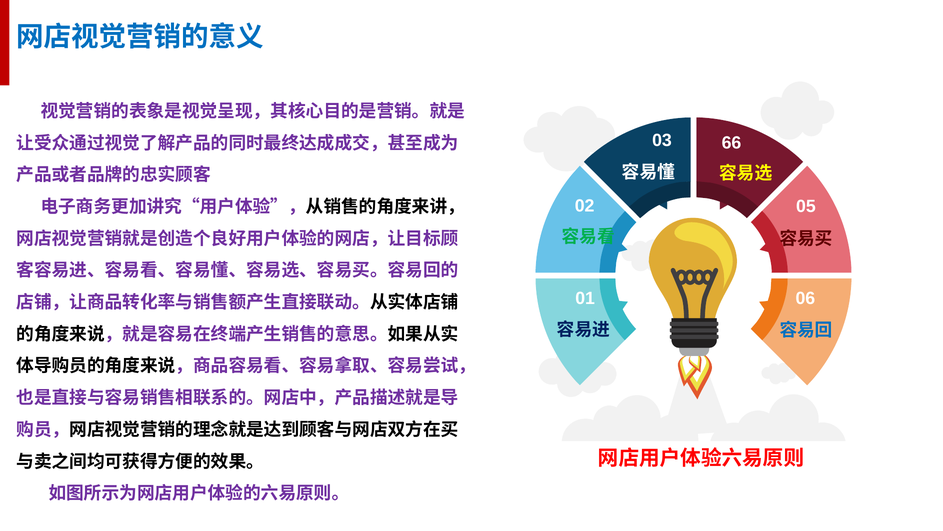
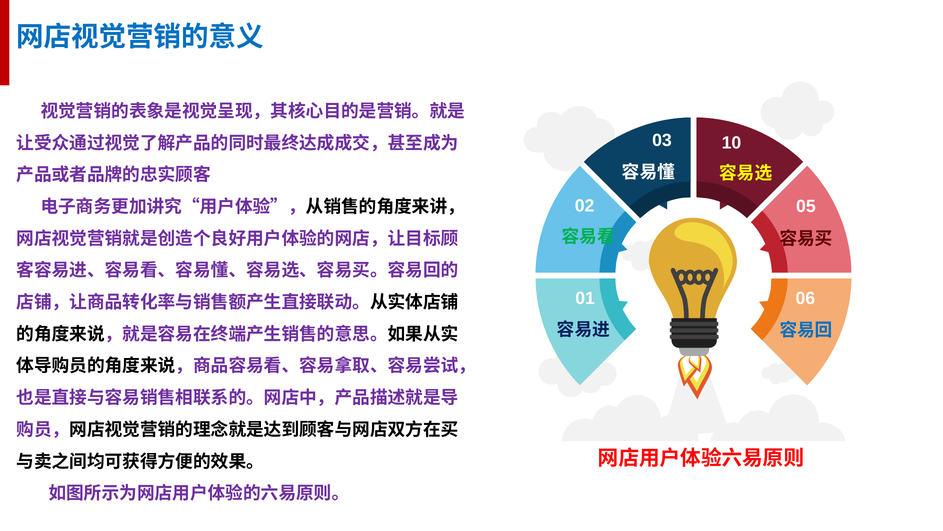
66: 66 -> 10 (731, 143)
